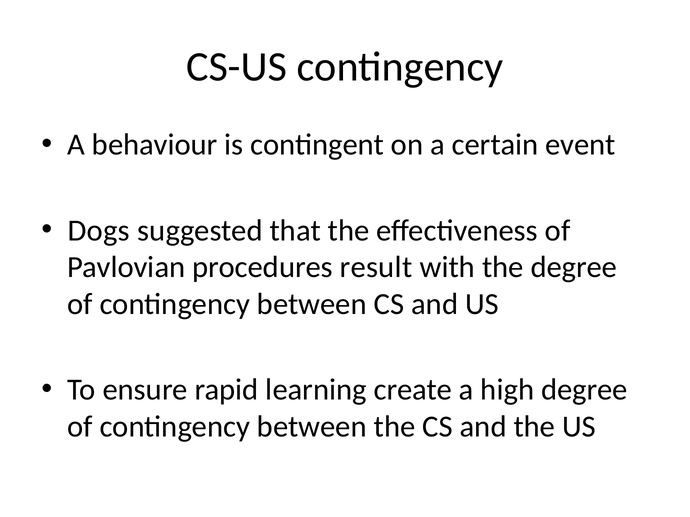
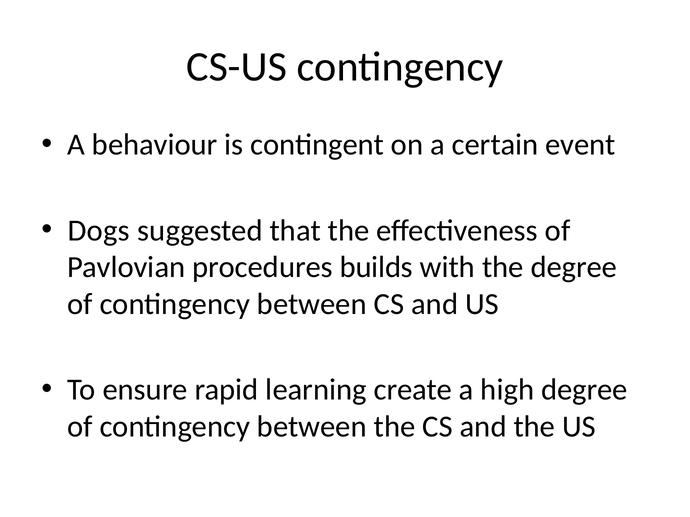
result: result -> builds (376, 267)
